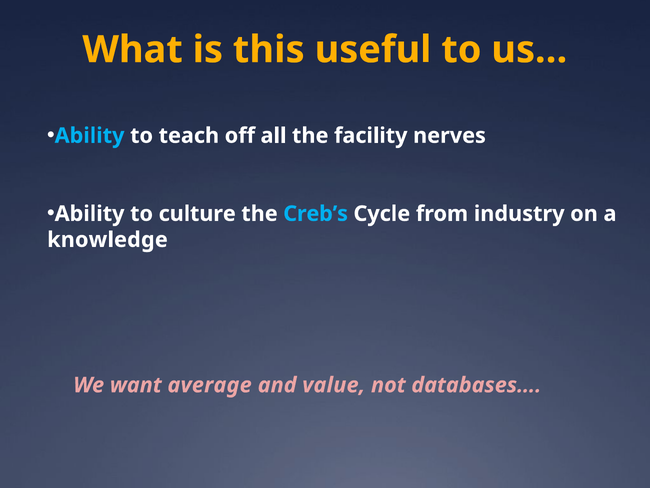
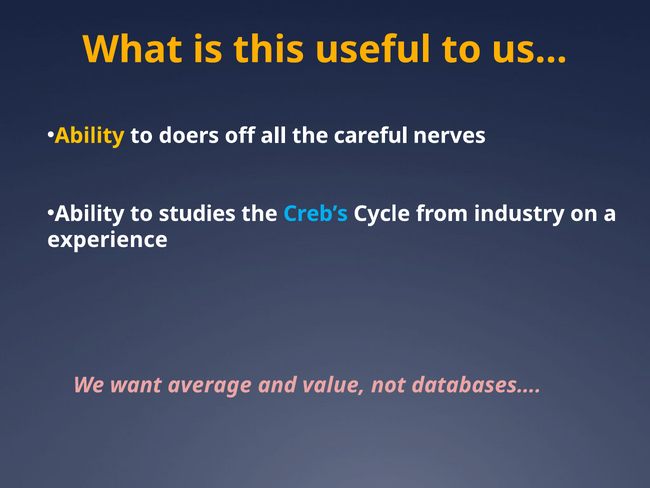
Ability colour: light blue -> yellow (90, 136)
teach: teach -> doers (189, 136)
facility: facility -> careful (371, 136)
culture: culture -> studies (197, 214)
knowledge: knowledge -> experience (107, 240)
